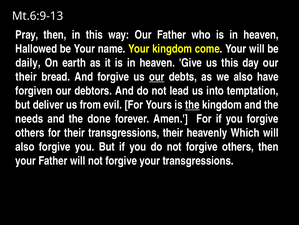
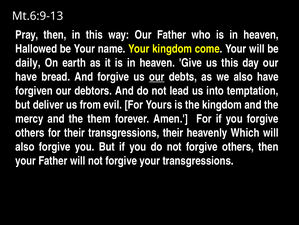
their: their -> have (26, 77)
the underline: present -> none (192, 105)
needs: needs -> mercy (29, 119)
done: done -> them (99, 119)
